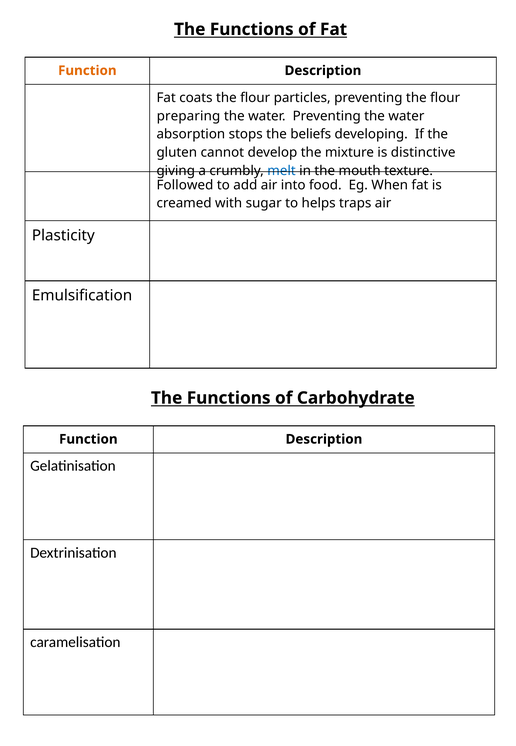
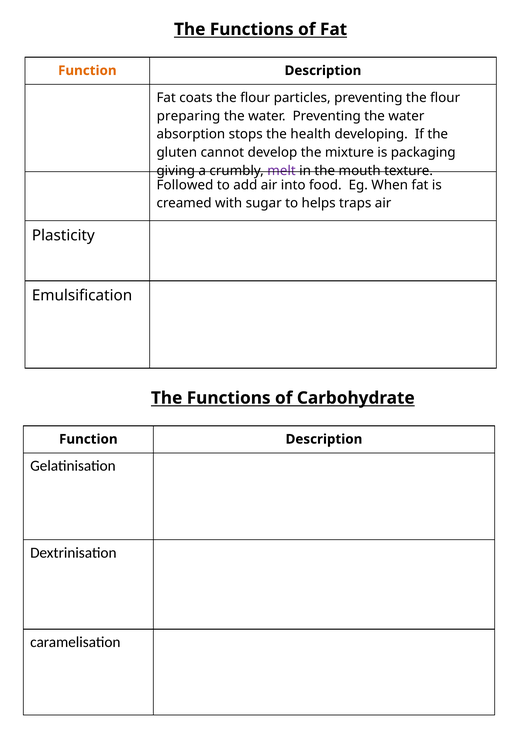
beliefs: beliefs -> health (311, 134)
distinctive: distinctive -> packaging (423, 152)
melt colour: blue -> purple (282, 171)
